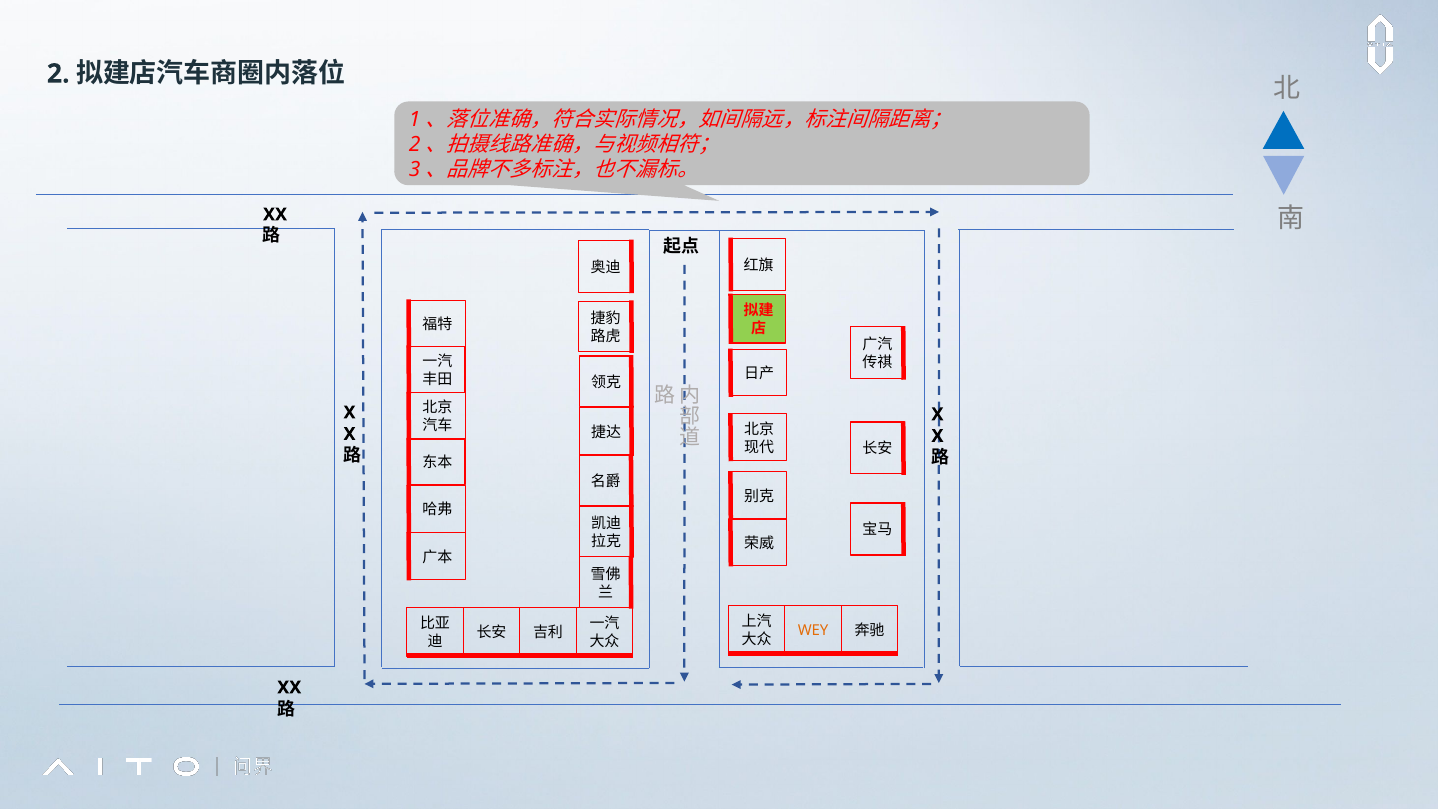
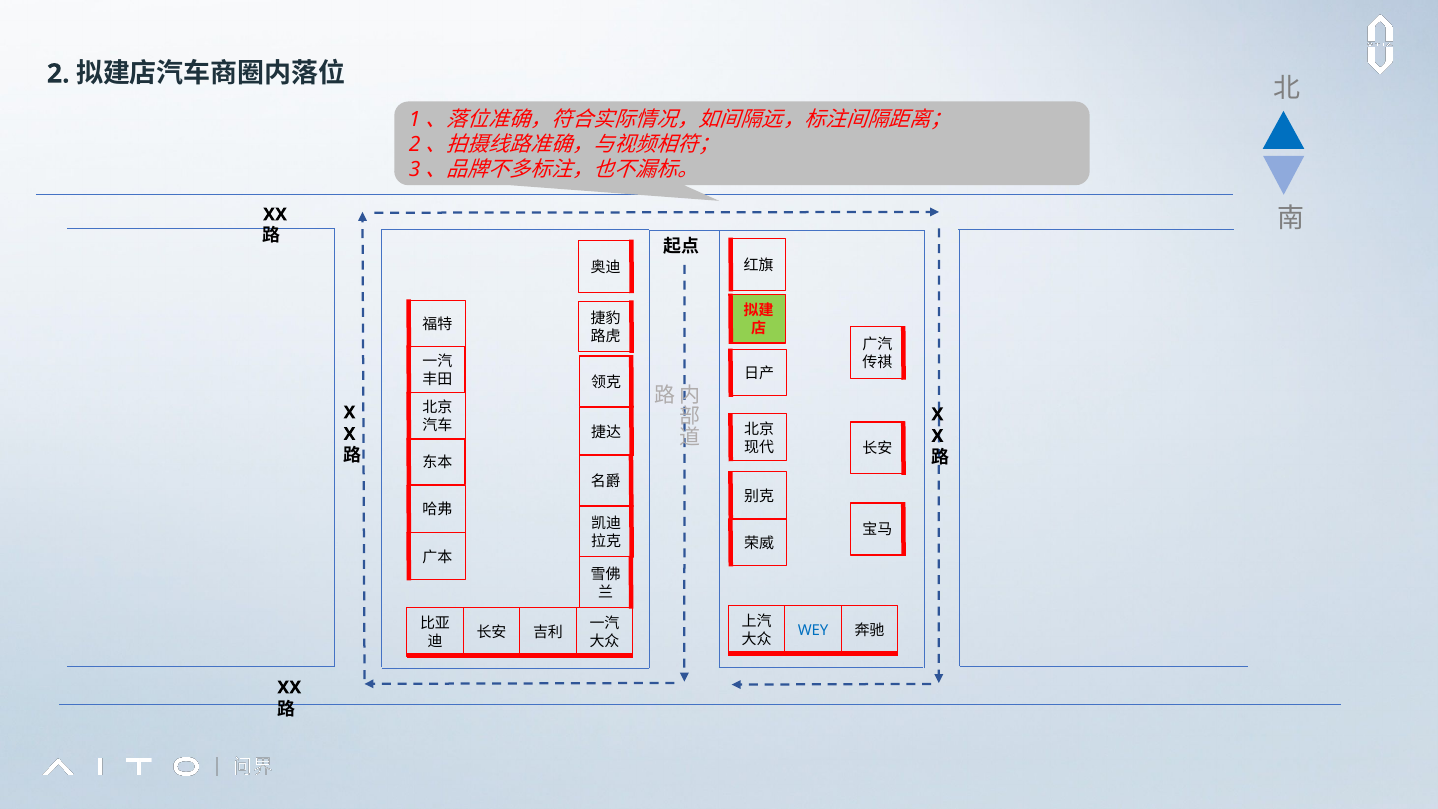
WEY colour: orange -> blue (813, 630)
